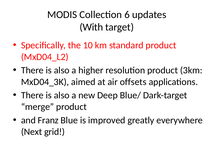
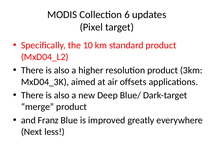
With: With -> Pixel (91, 27)
grid: grid -> less (55, 132)
